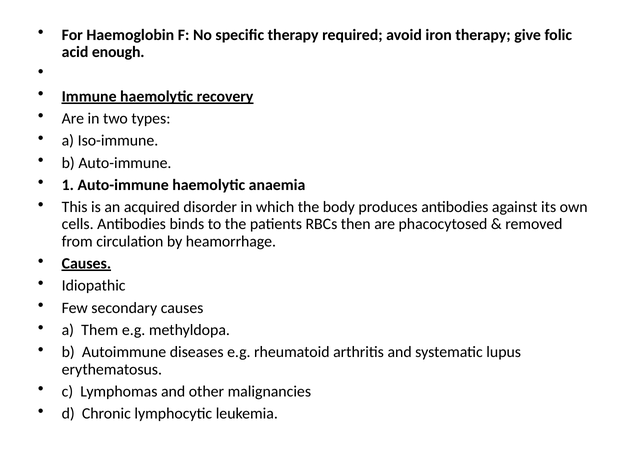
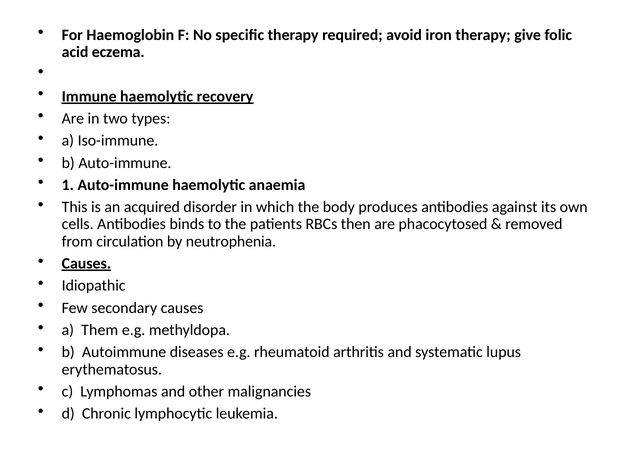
enough: enough -> eczema (118, 52)
heamorrhage: heamorrhage -> neutrophenia (231, 241)
